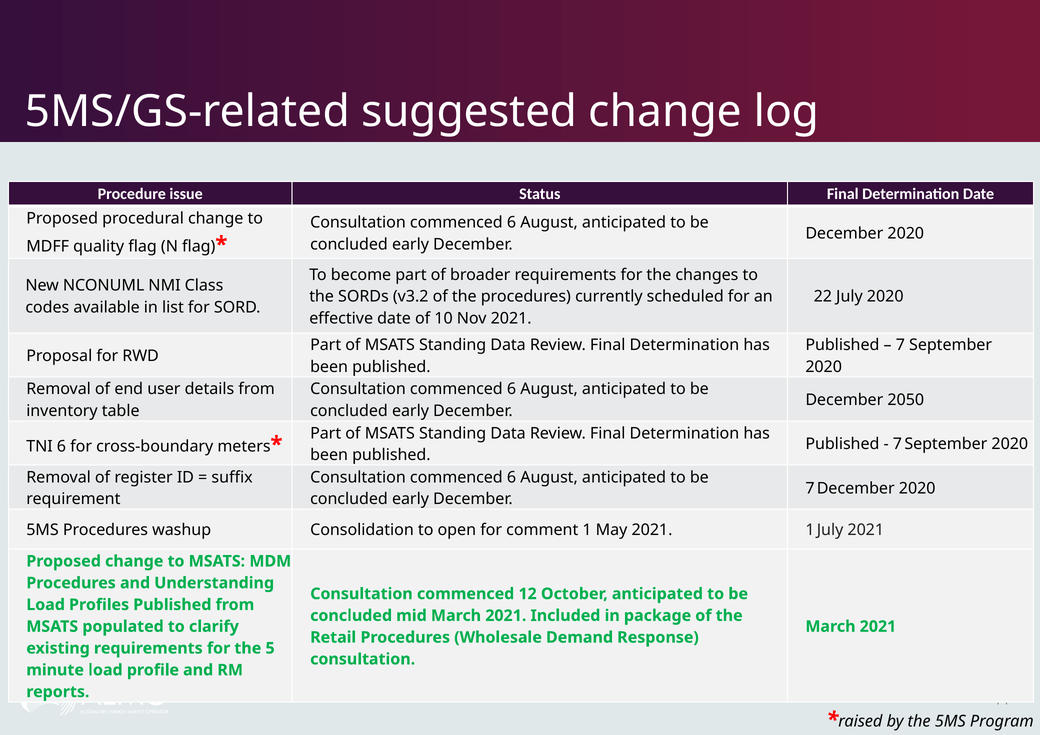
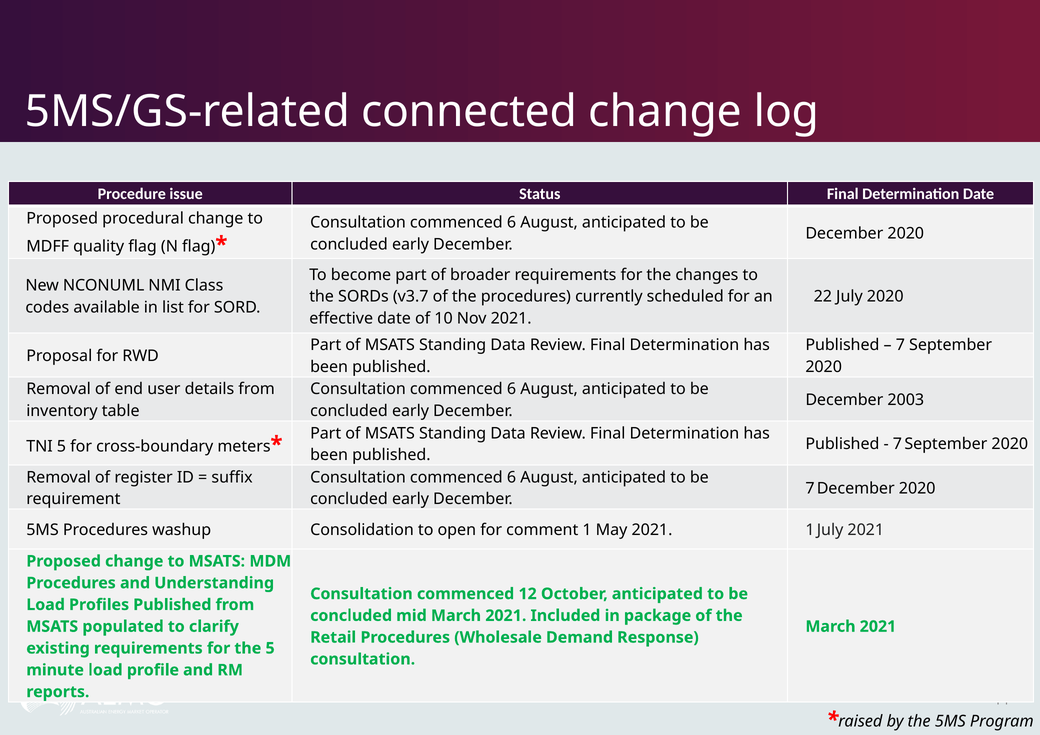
suggested: suggested -> connected (469, 111)
v3.2: v3.2 -> v3.7 (411, 297)
2050: 2050 -> 2003 (906, 400)
TNI 6: 6 -> 5 (61, 447)
